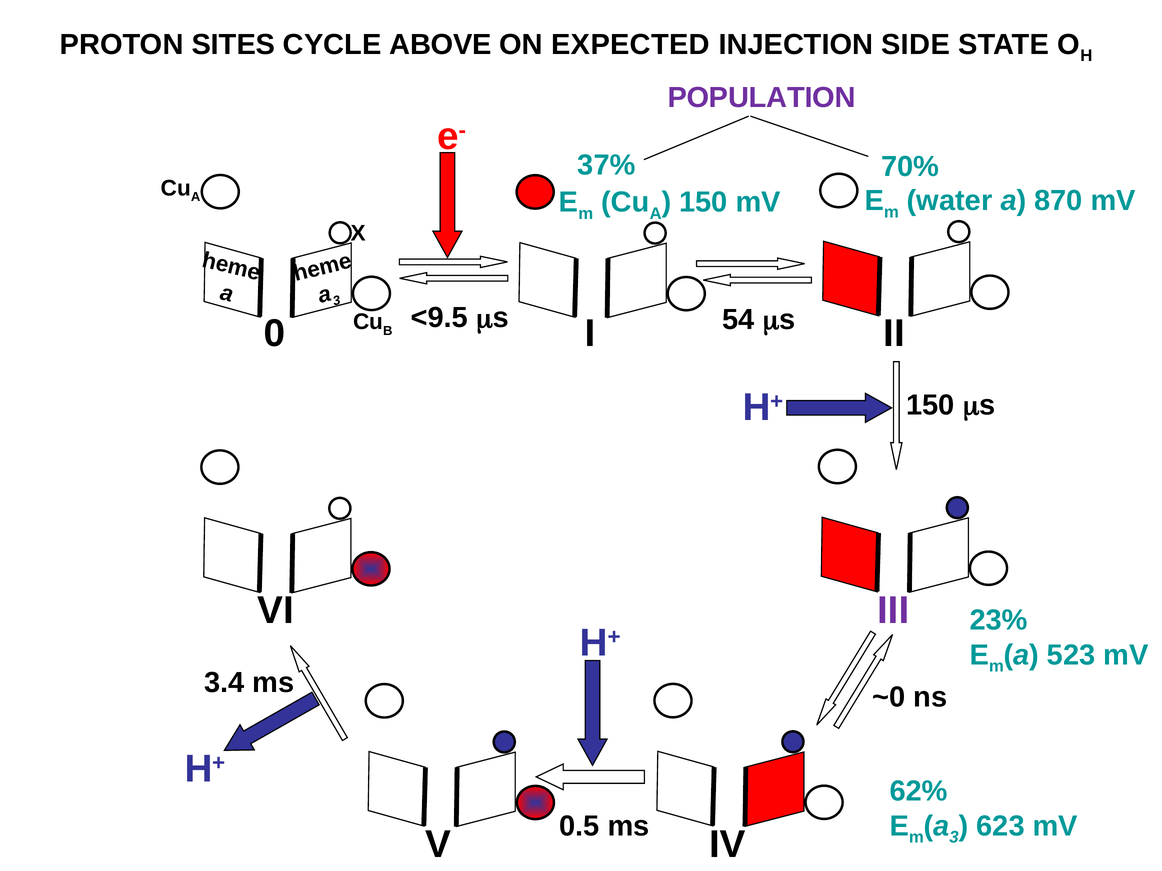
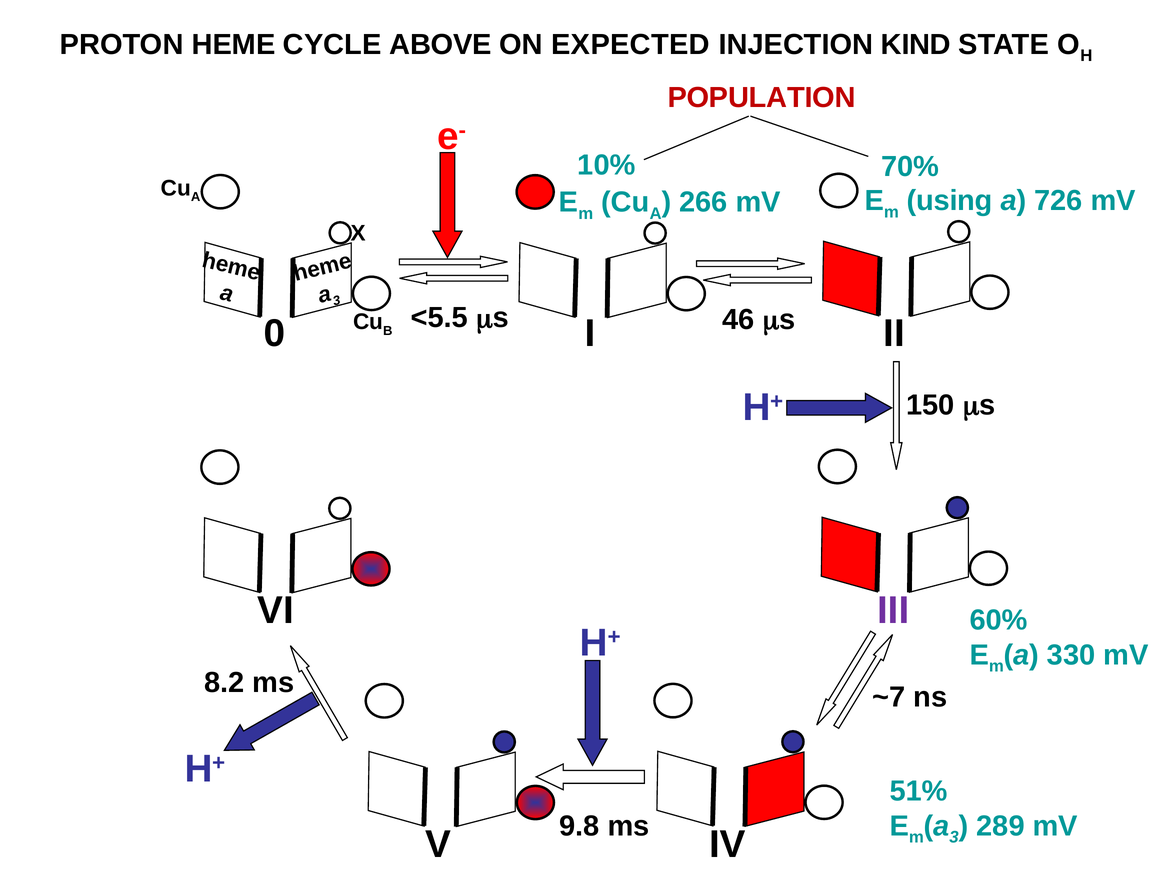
SITES: SITES -> HEME (233, 44)
SIDE: SIDE -> KIND (916, 44)
POPULATION colour: purple -> red (762, 98)
37%: 37% -> 10% (606, 165)
150: 150 -> 266 (703, 202)
water: water -> using (950, 201)
870: 870 -> 726 (1058, 201)
<9.5: <9.5 -> <5.5 (439, 318)
54: 54 -> 46 (738, 320)
23%: 23% -> 60% (999, 620)
523: 523 -> 330 (1071, 655)
3.4: 3.4 -> 8.2 (224, 683)
~0: ~0 -> ~7 (889, 698)
62%: 62% -> 51% (919, 792)
623: 623 -> 289 (1000, 826)
0.5: 0.5 -> 9.8 (579, 827)
